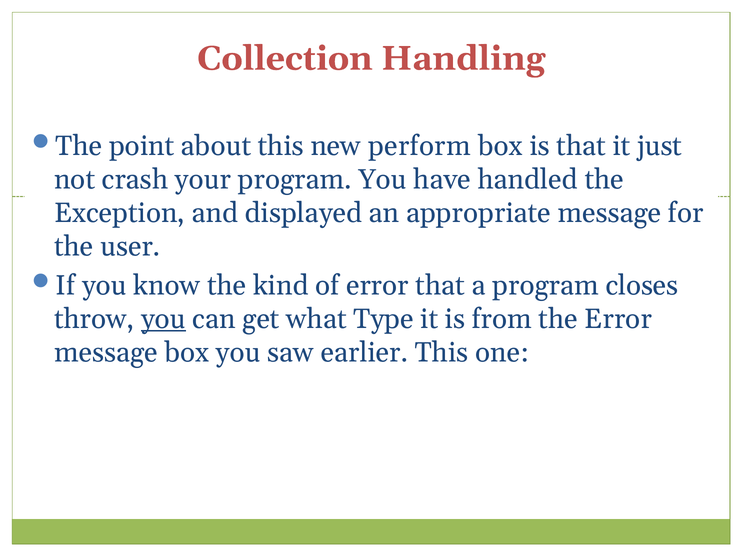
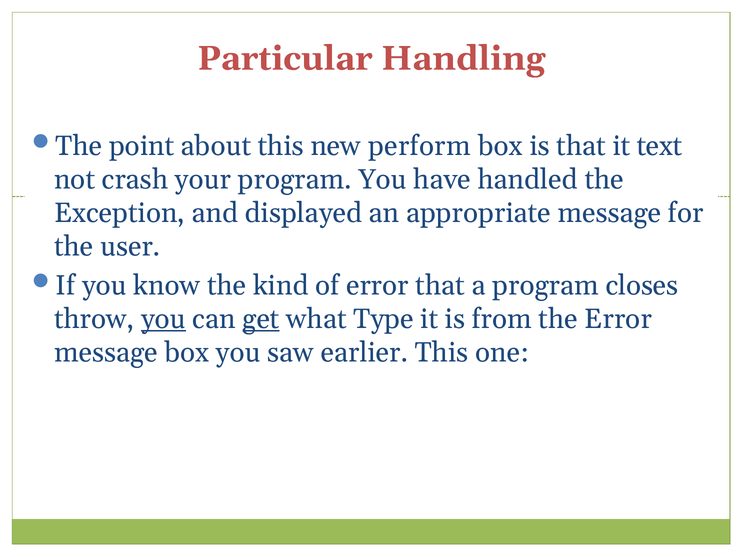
Collection: Collection -> Particular (285, 59)
just: just -> text (660, 146)
get underline: none -> present (261, 319)
